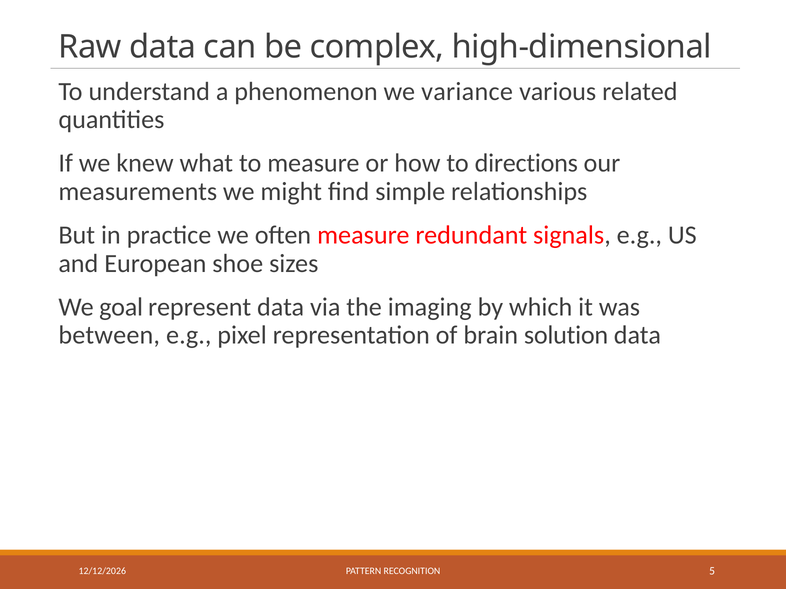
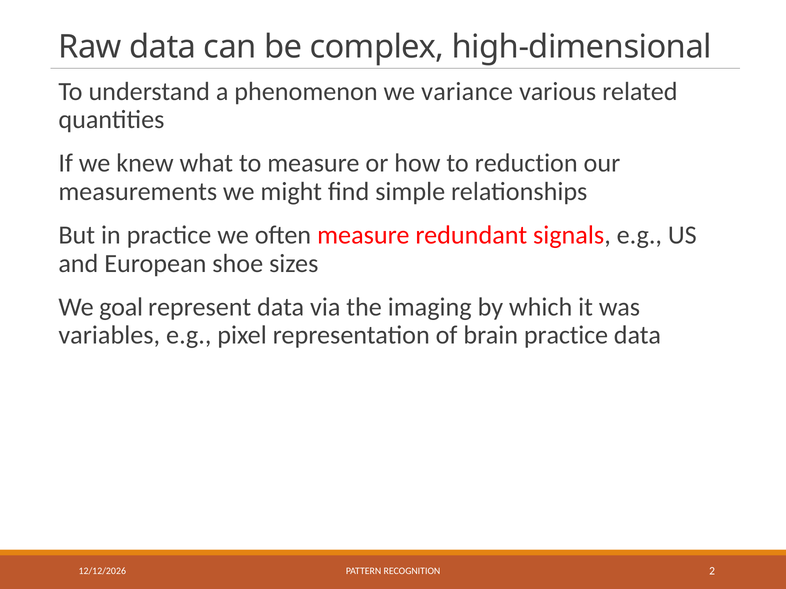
directions: directions -> reduction (526, 163)
between: between -> variables (109, 335)
brain solution: solution -> practice (566, 335)
5: 5 -> 2 (712, 572)
